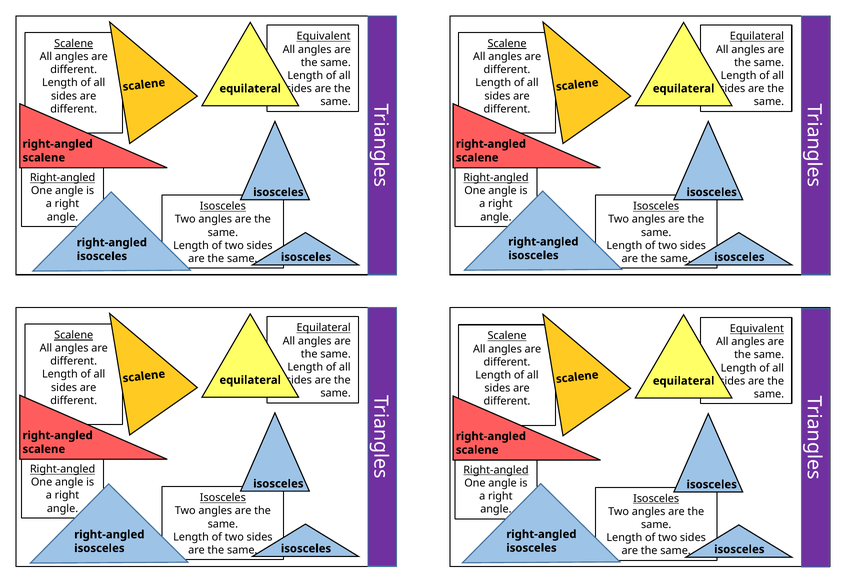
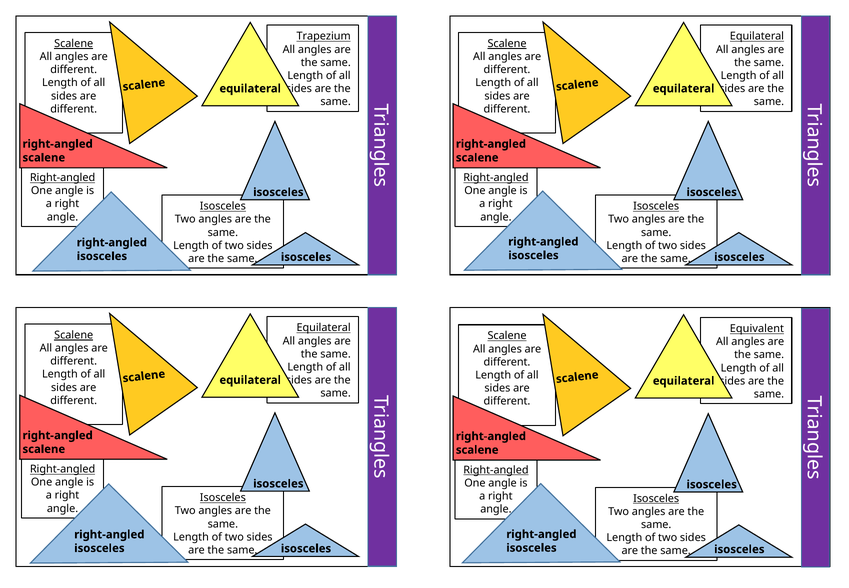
Equivalent: Equivalent -> Trapezium (324, 36)
